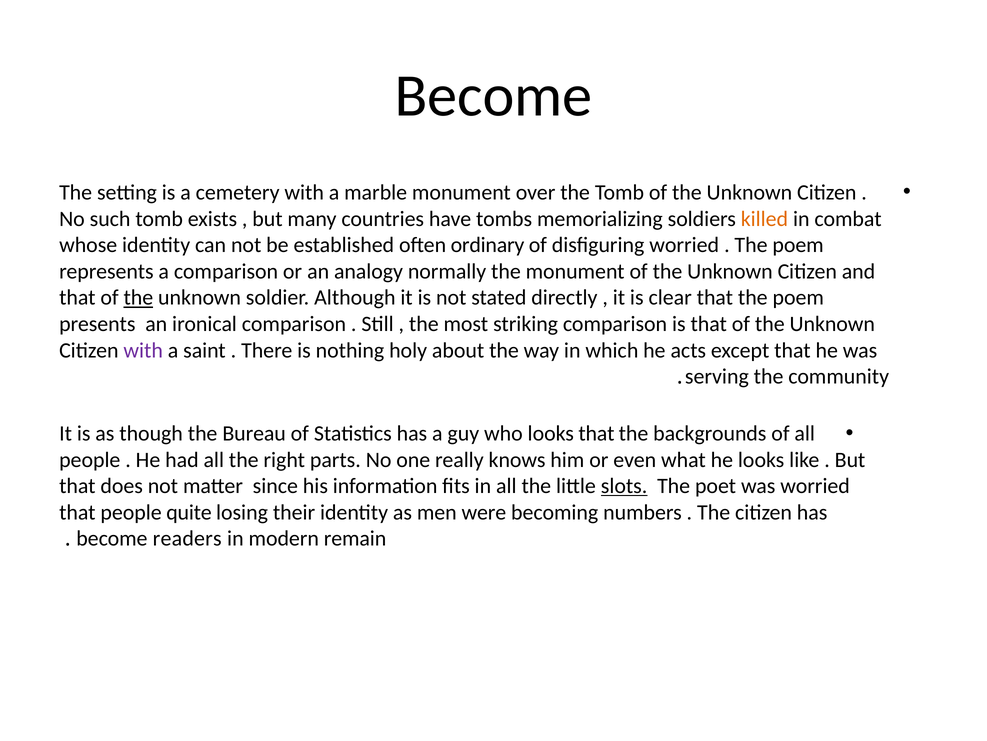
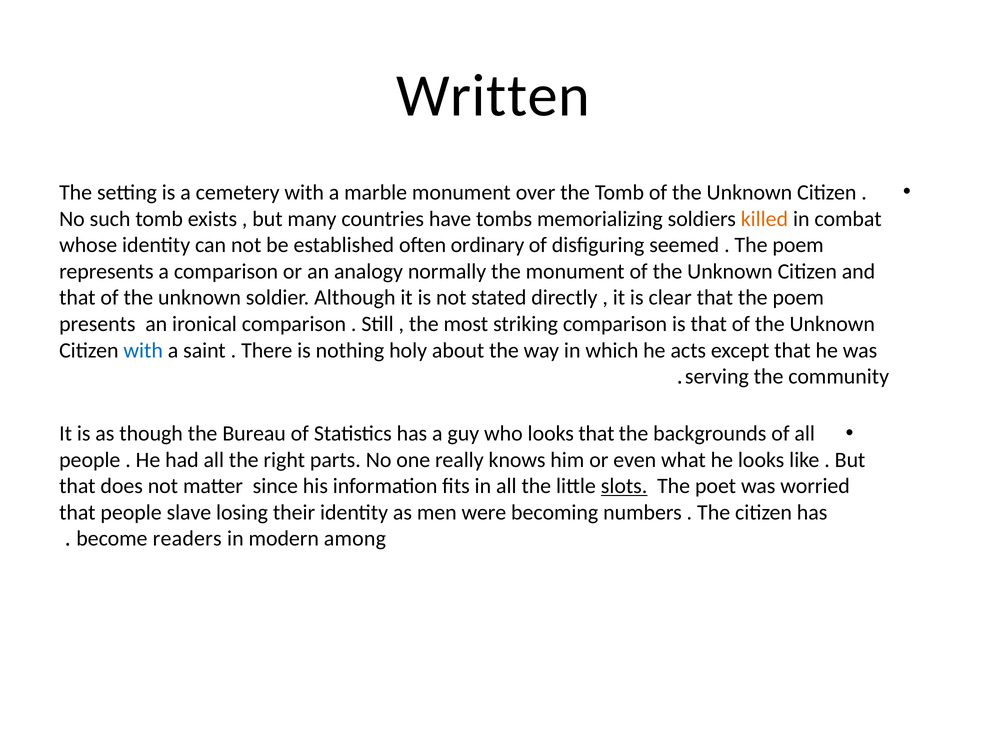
Become: Become -> Written (493, 96)
disfiguring worried: worried -> seemed (684, 245)
the underline: present -> none (138, 297)
with colour: purple -> blue (143, 350)
quite: quite -> slave (189, 512)
remain: remain -> among (355, 538)
